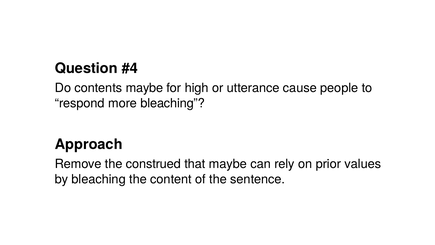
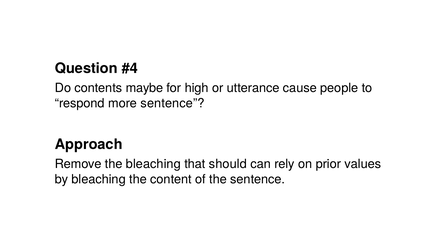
more bleaching: bleaching -> sentence (173, 103)
the construed: construed -> bleaching (153, 164)
that maybe: maybe -> should (228, 164)
